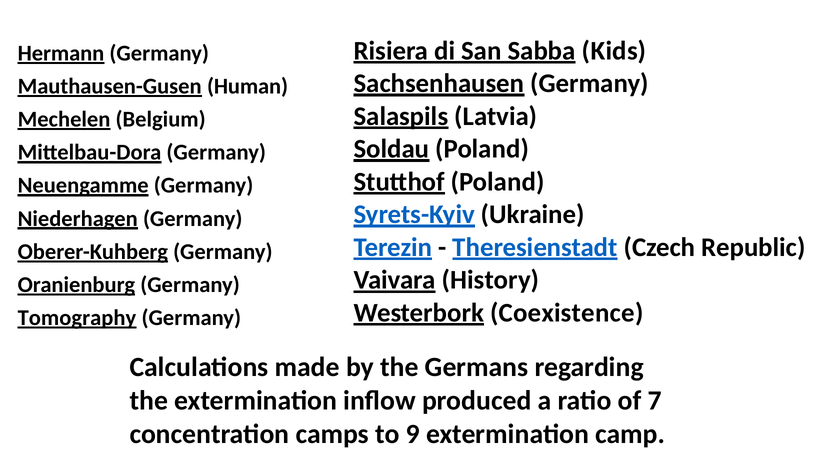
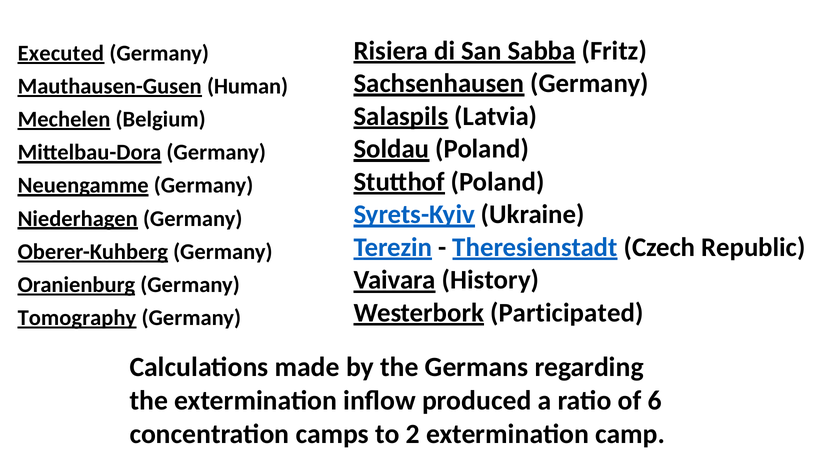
Kids: Kids -> Fritz (614, 51)
Hermann: Hermann -> Executed (61, 53)
Coexistence: Coexistence -> Participated (567, 312)
7: 7 -> 6 (655, 400)
9: 9 -> 2 (413, 433)
